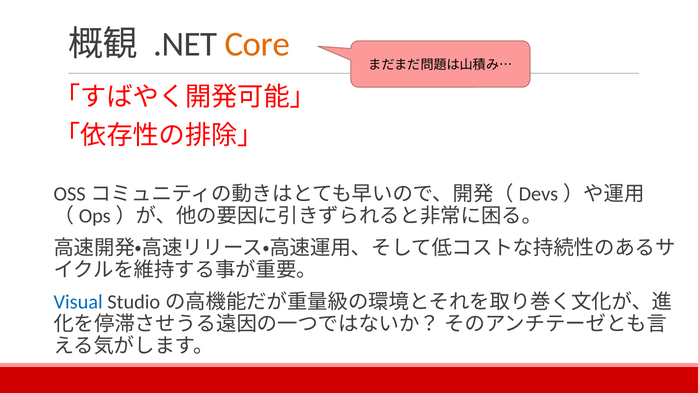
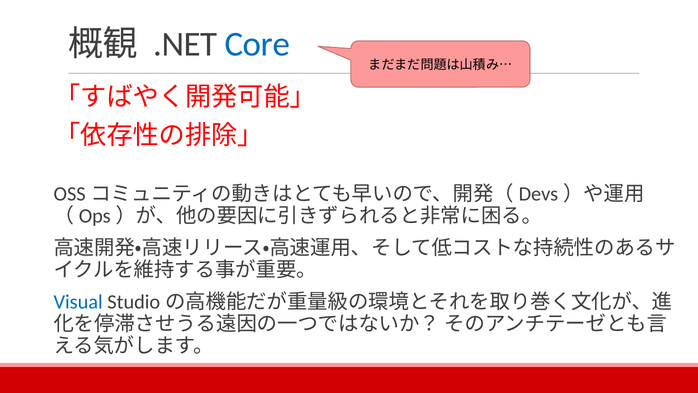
Core colour: orange -> blue (257, 44)
